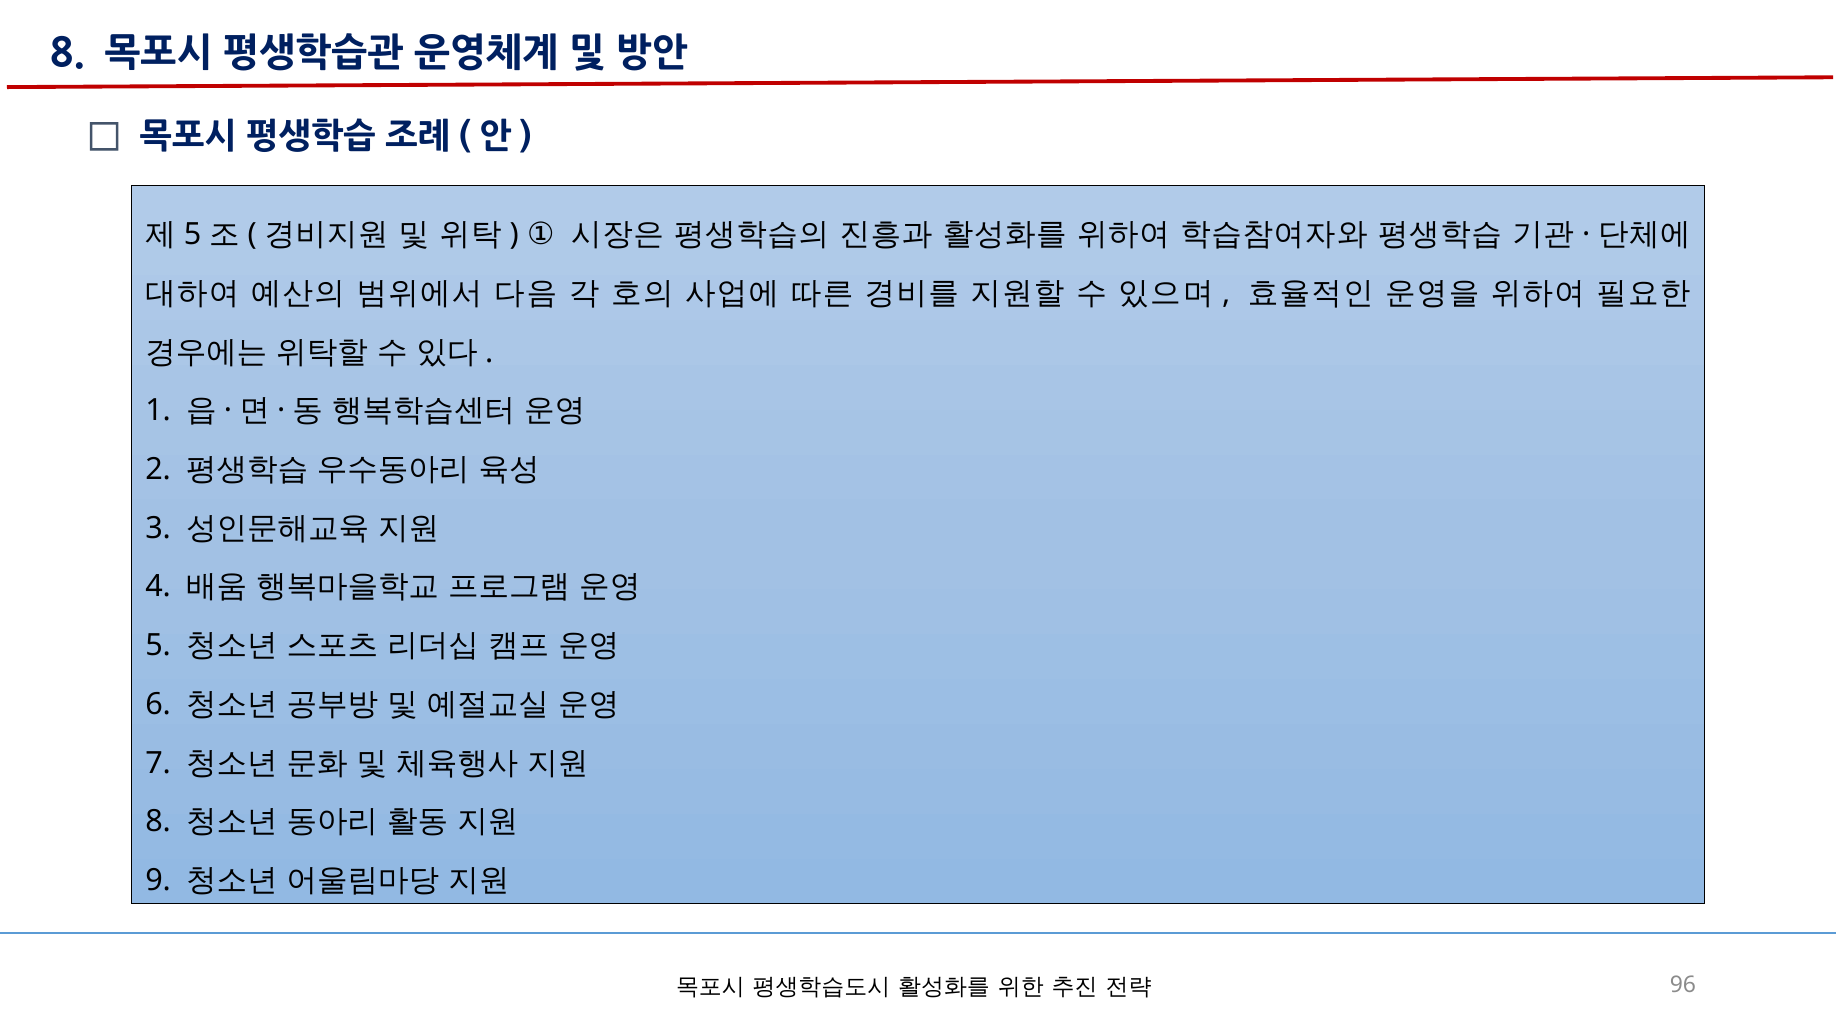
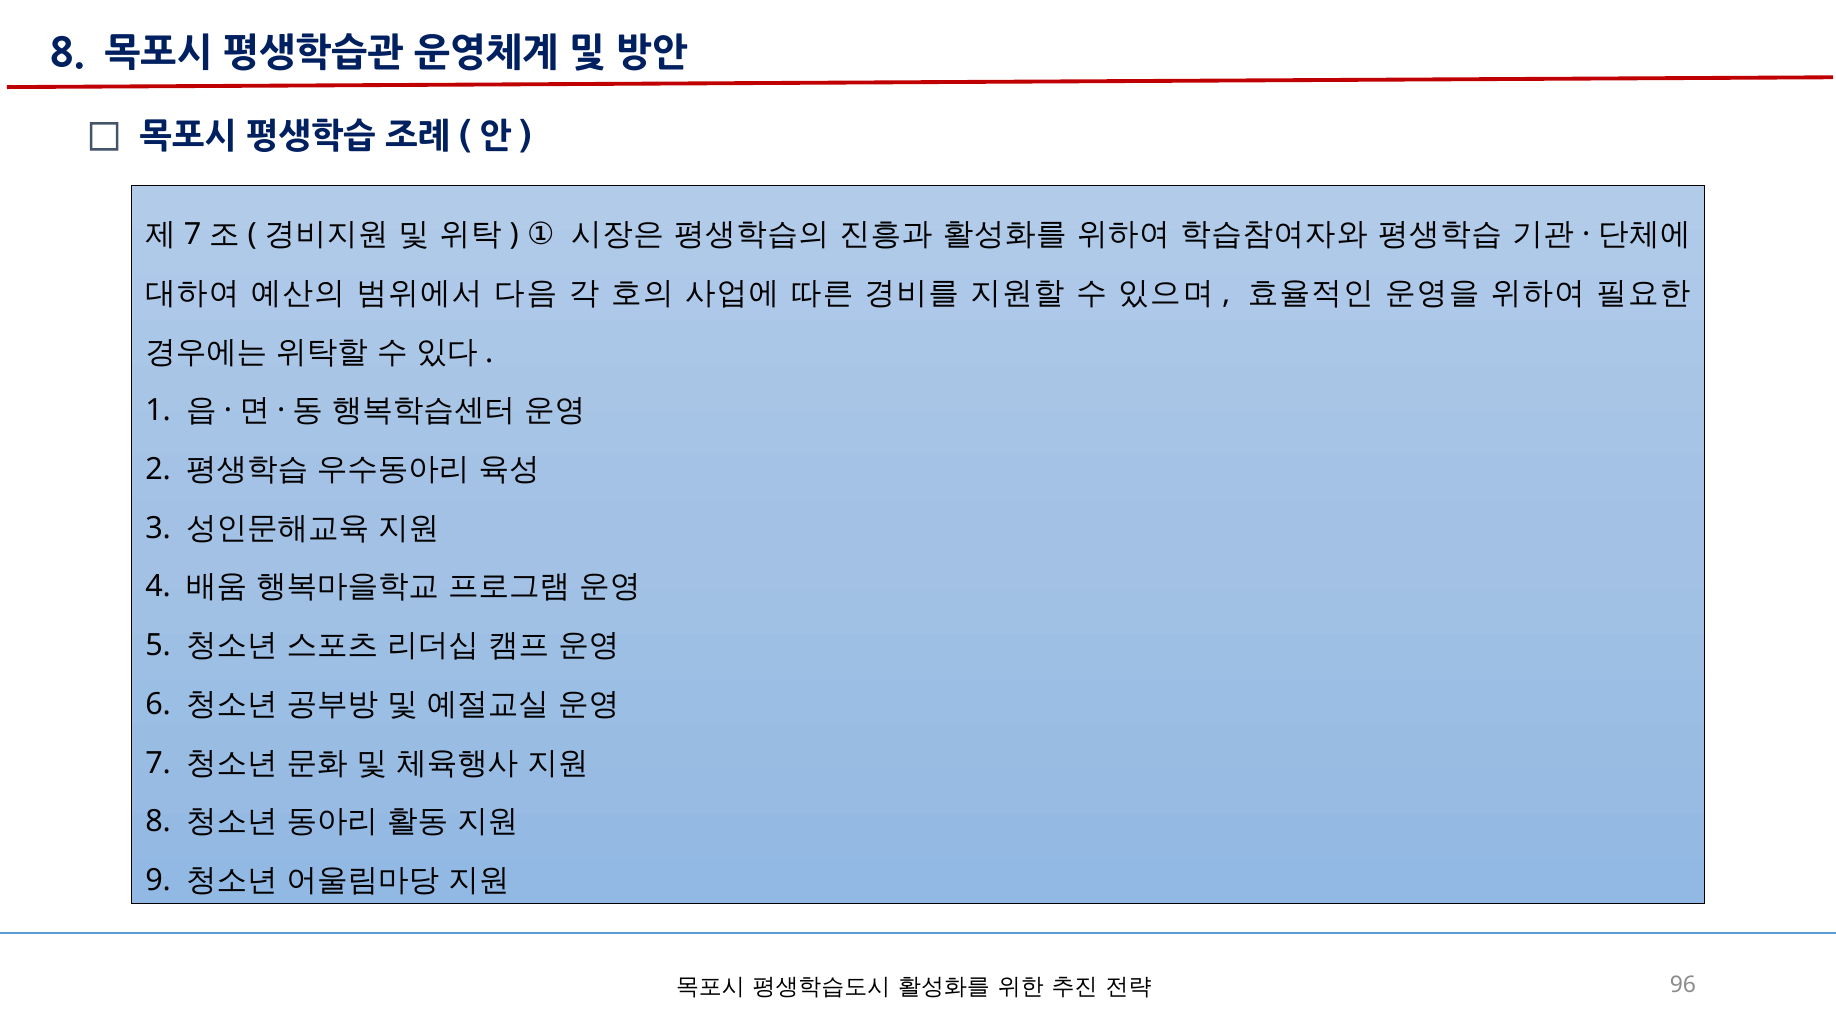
5: 5 -> 7 (193, 234)
